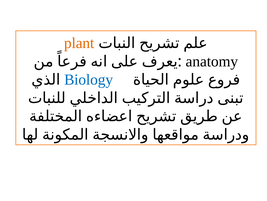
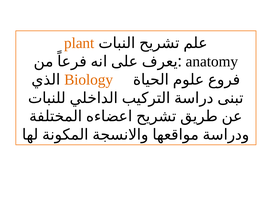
Biology colour: blue -> orange (89, 79)
